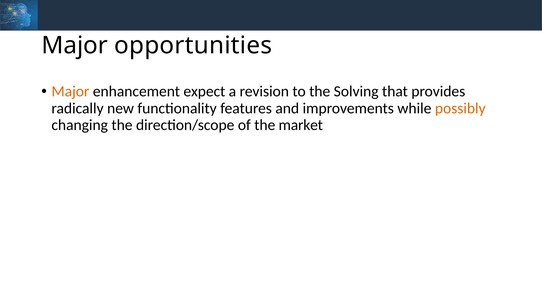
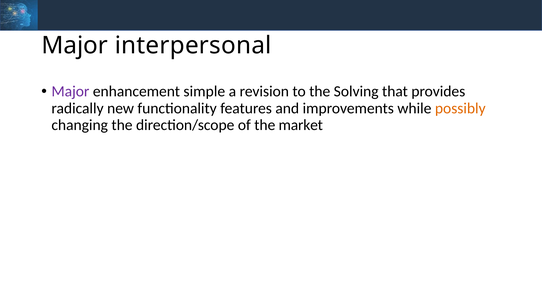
opportunities: opportunities -> interpersonal (193, 46)
Major colour: orange -> purple (70, 91)
expect: expect -> simple (204, 91)
